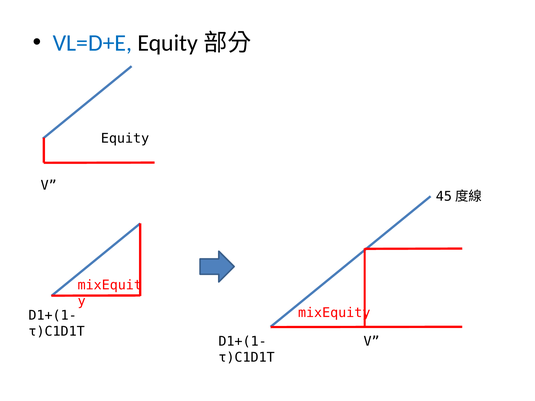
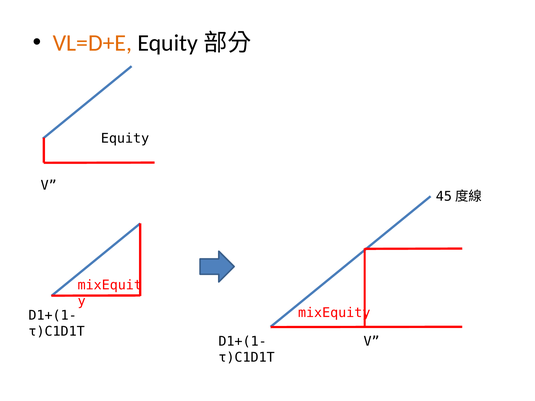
VL=D+E colour: blue -> orange (92, 43)
